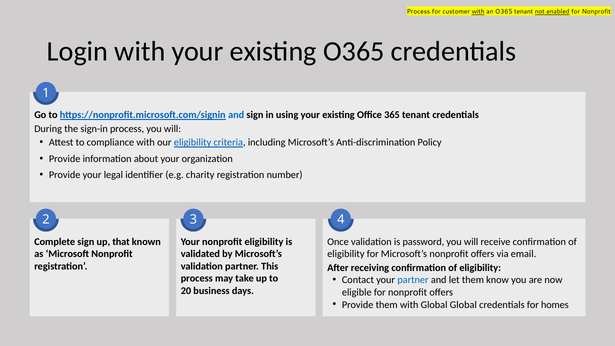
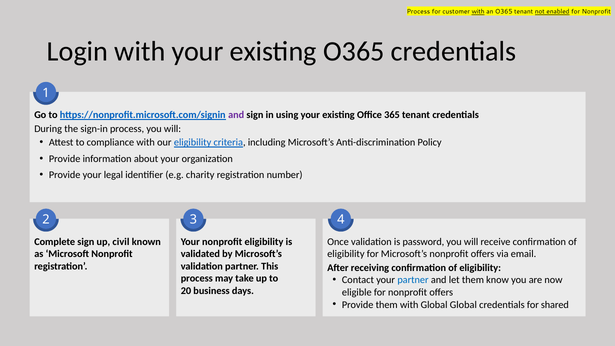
and colour: blue -> purple (236, 115)
that: that -> civil (121, 242)
homes: homes -> shared (555, 305)
